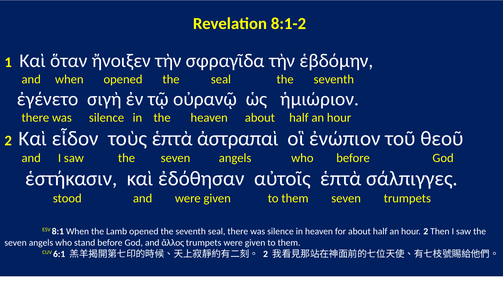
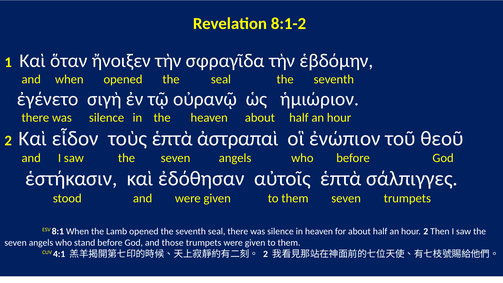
ἄλλος: ἄλλος -> those (173, 243)
6:1: 6:1 -> 4:1 (59, 255)
